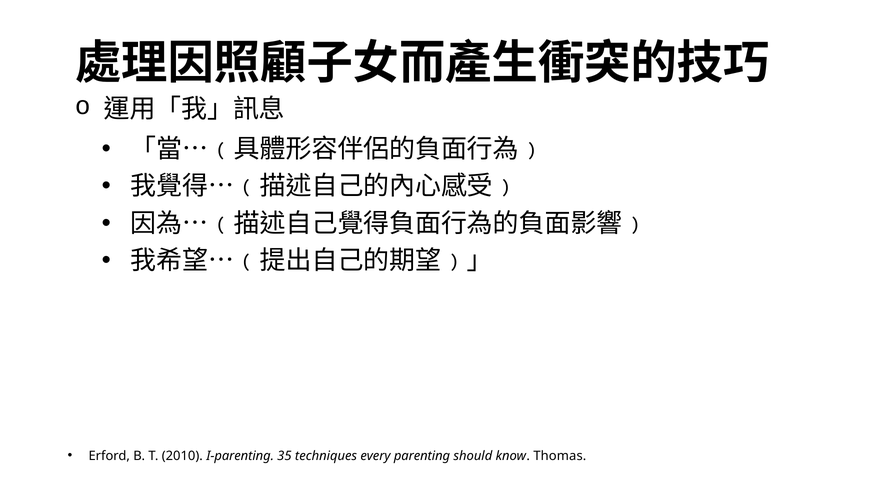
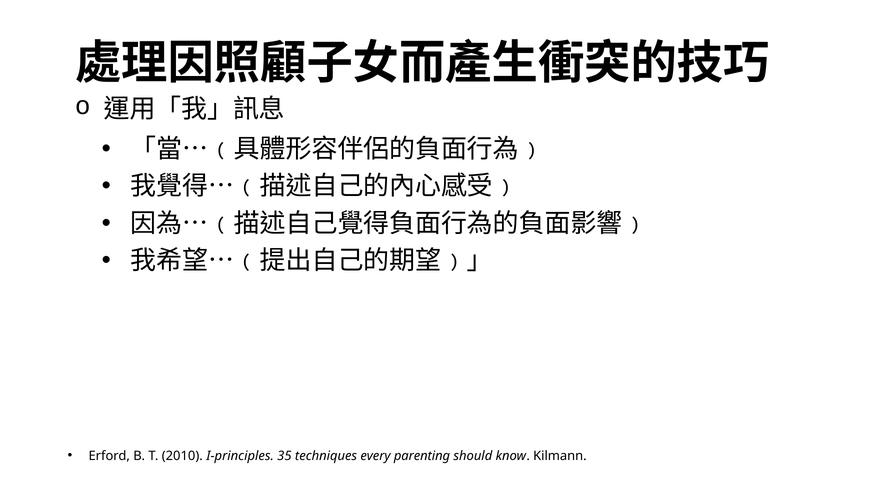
I-parenting: I-parenting -> I-principles (240, 456)
Thomas: Thomas -> Kilmann (560, 456)
